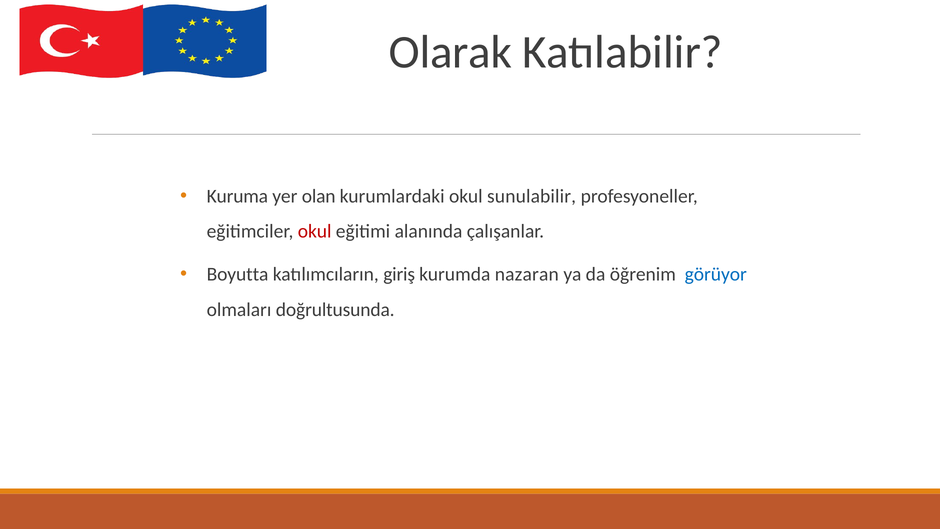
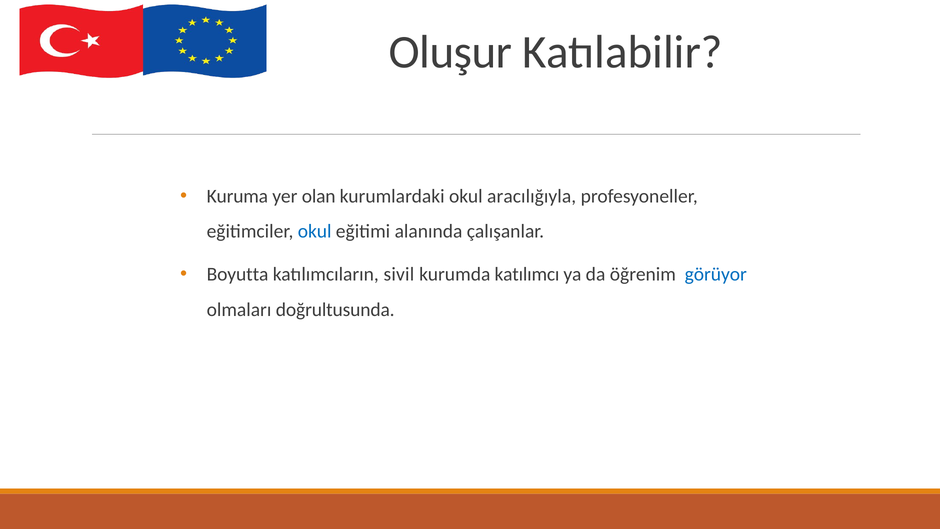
Olarak: Olarak -> Oluşur (451, 52)
sunulabilir: sunulabilir -> aracılığıyla (532, 196)
okul colour: red -> blue (315, 231)
giriş: giriş -> sivil (399, 274)
nazaran: nazaran -> katılımcı (527, 274)
